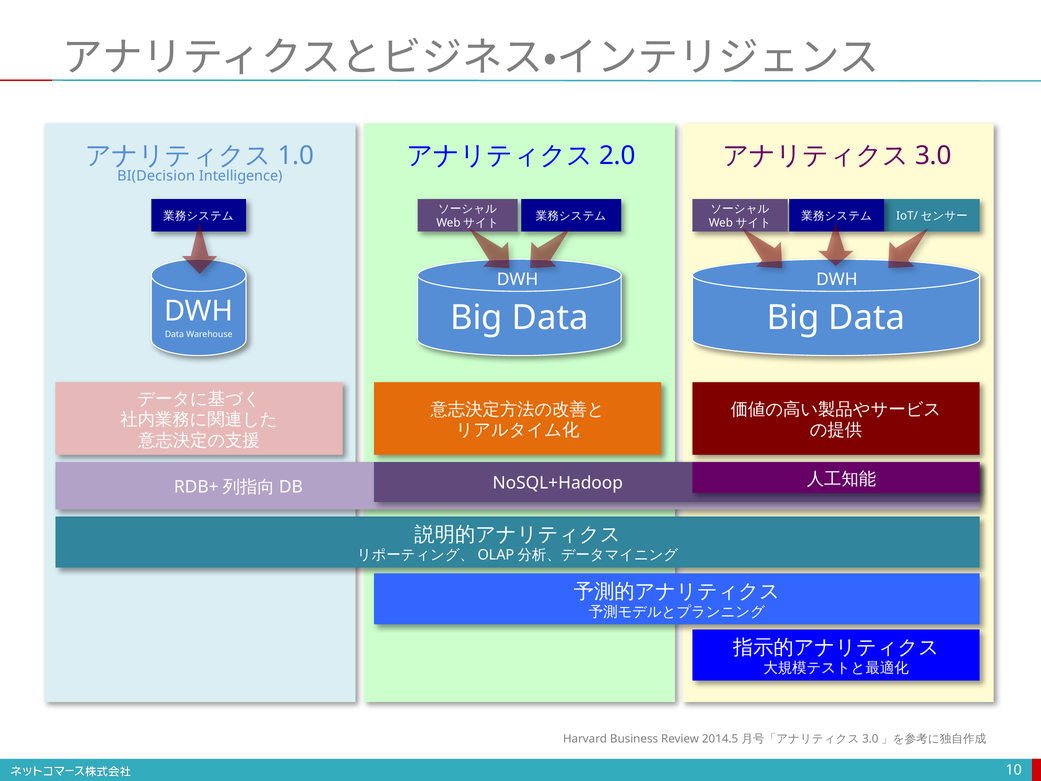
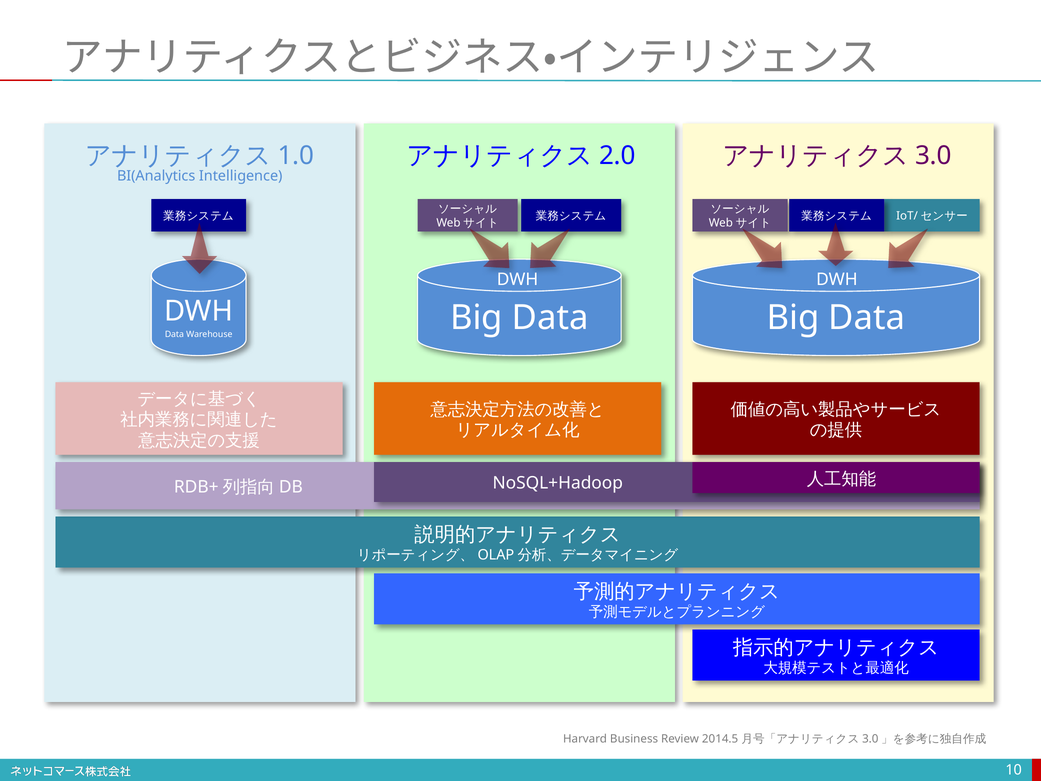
BI(Decision: BI(Decision -> BI(Analytics (156, 176)
